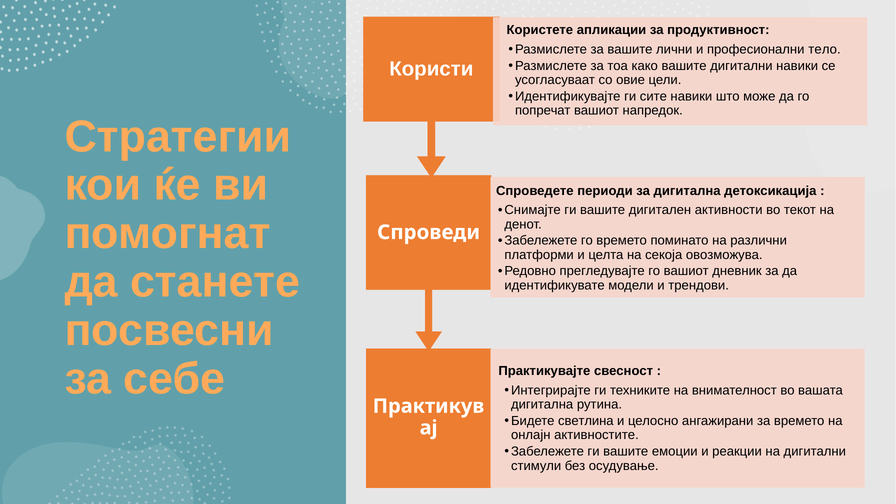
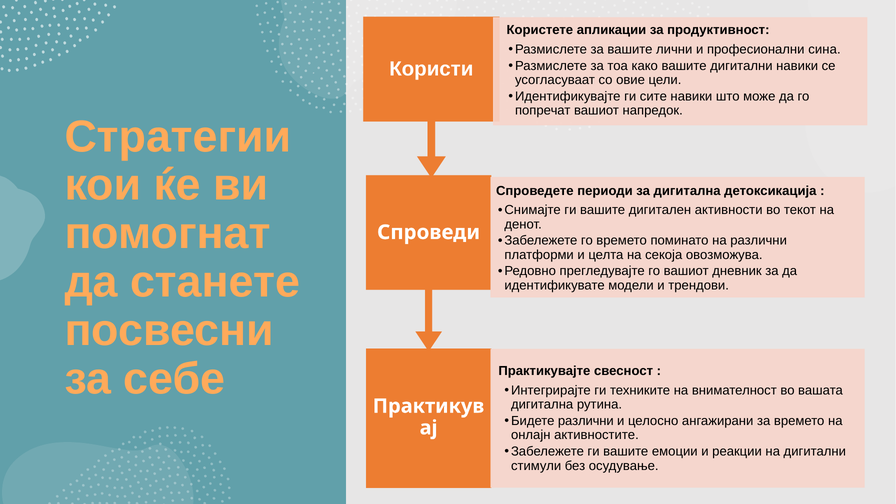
тело: тело -> сина (825, 49)
Бидете светлина: светлина -> различни (586, 421)
